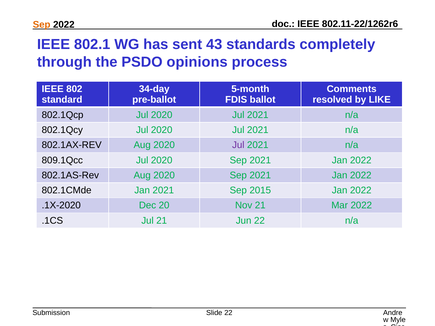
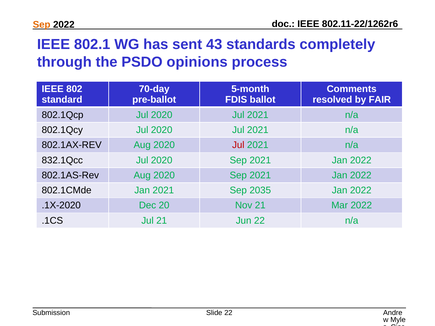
34-day: 34-day -> 70-day (154, 89)
LIKE: LIKE -> FAIR (380, 100)
Jul colour: purple -> red (238, 145)
809.1Qcc: 809.1Qcc -> 832.1Qcc (62, 160)
2015: 2015 -> 2035 (260, 191)
